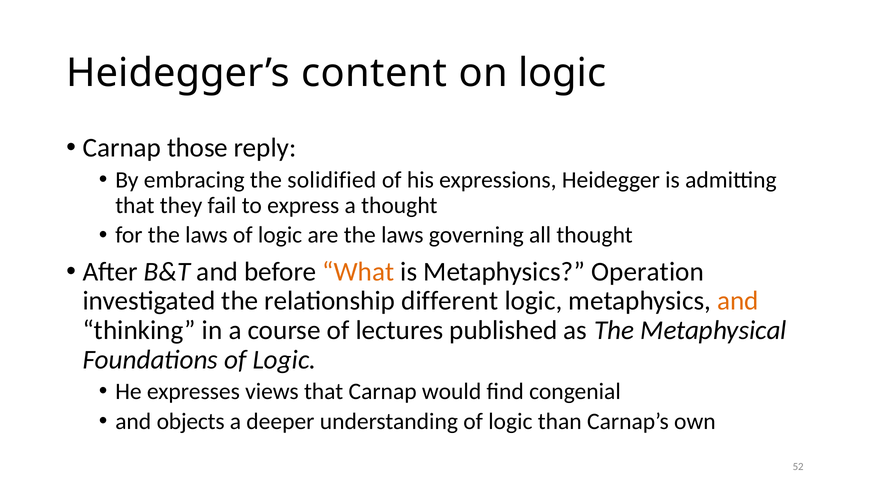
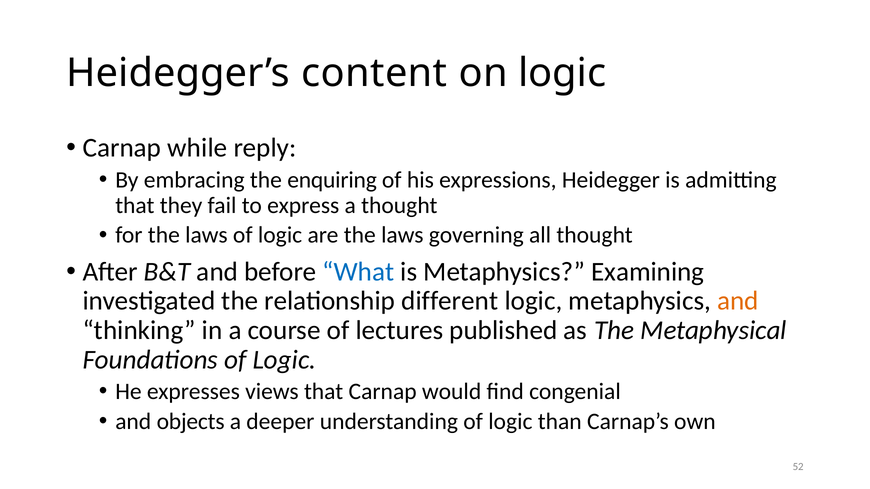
those: those -> while (197, 148)
solidified: solidified -> enquiring (332, 180)
What colour: orange -> blue (358, 272)
Operation: Operation -> Examining (648, 272)
